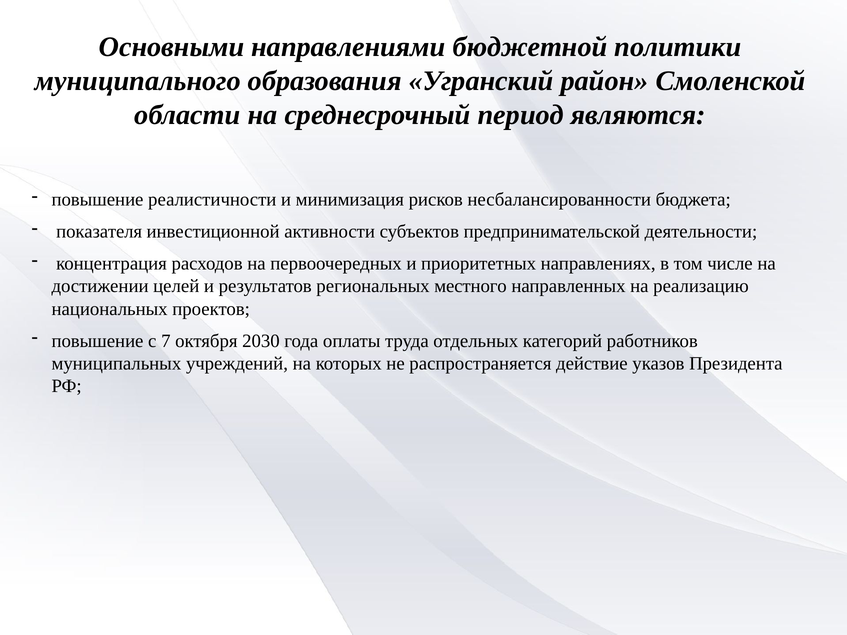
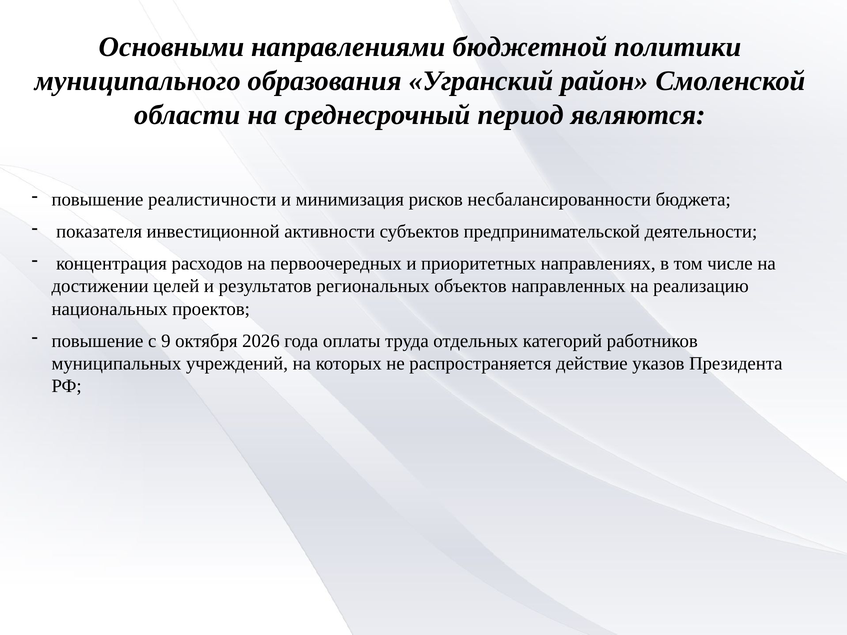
местного: местного -> объектов (470, 286)
7: 7 -> 9 (166, 341)
2030: 2030 -> 2026 (261, 341)
